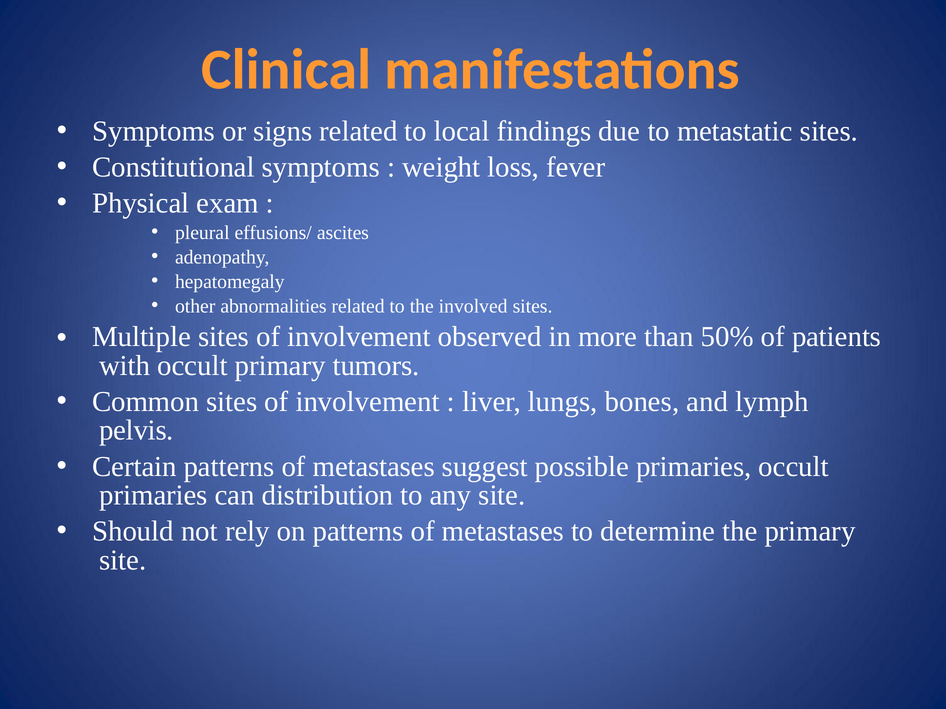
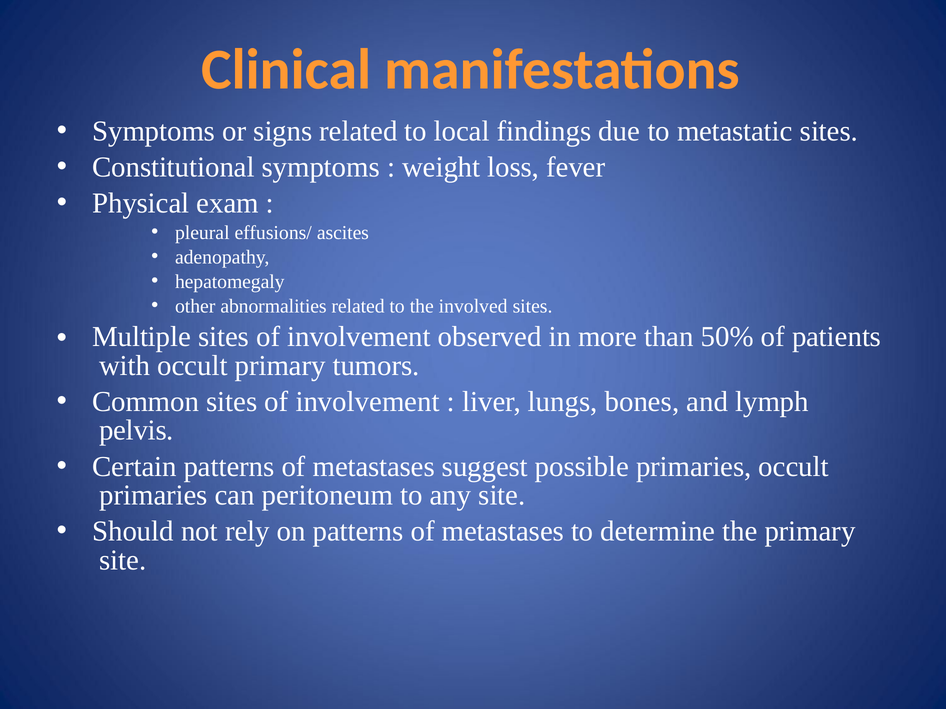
distribution: distribution -> peritoneum (327, 496)
